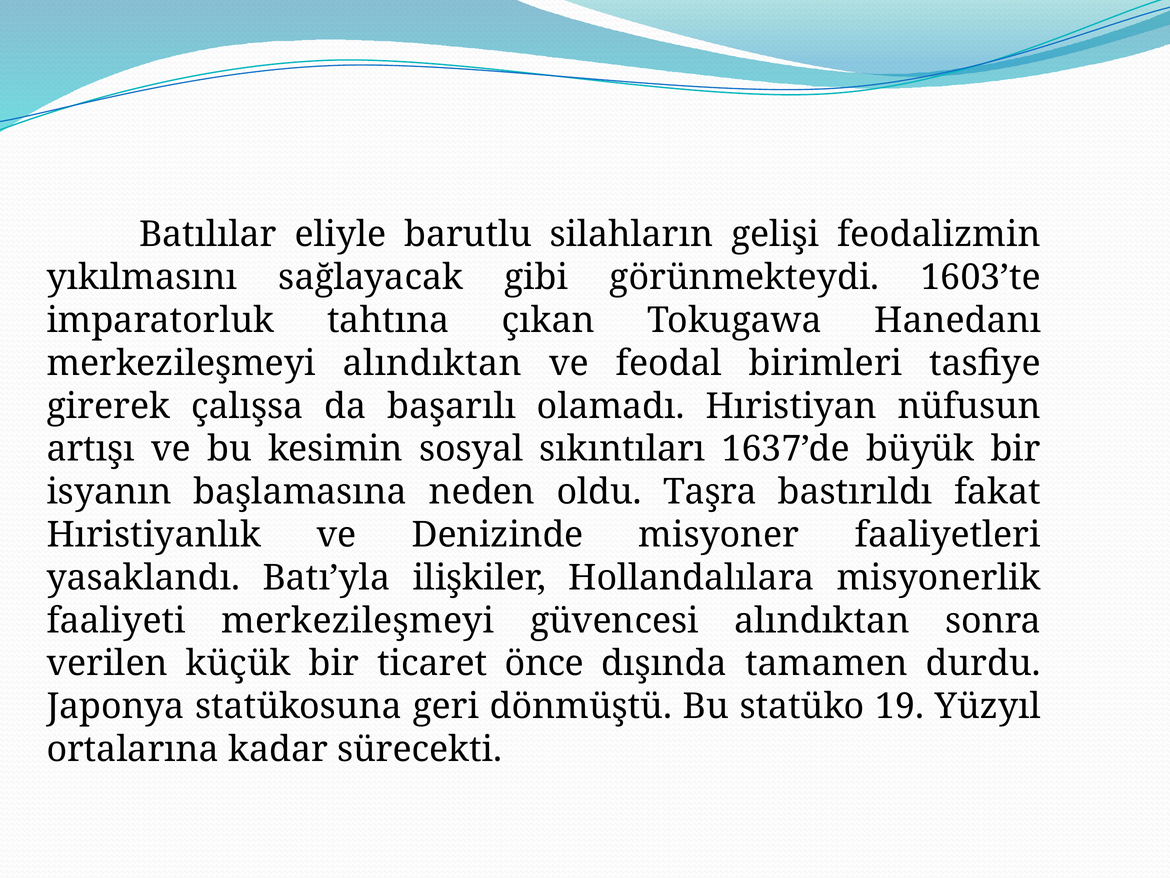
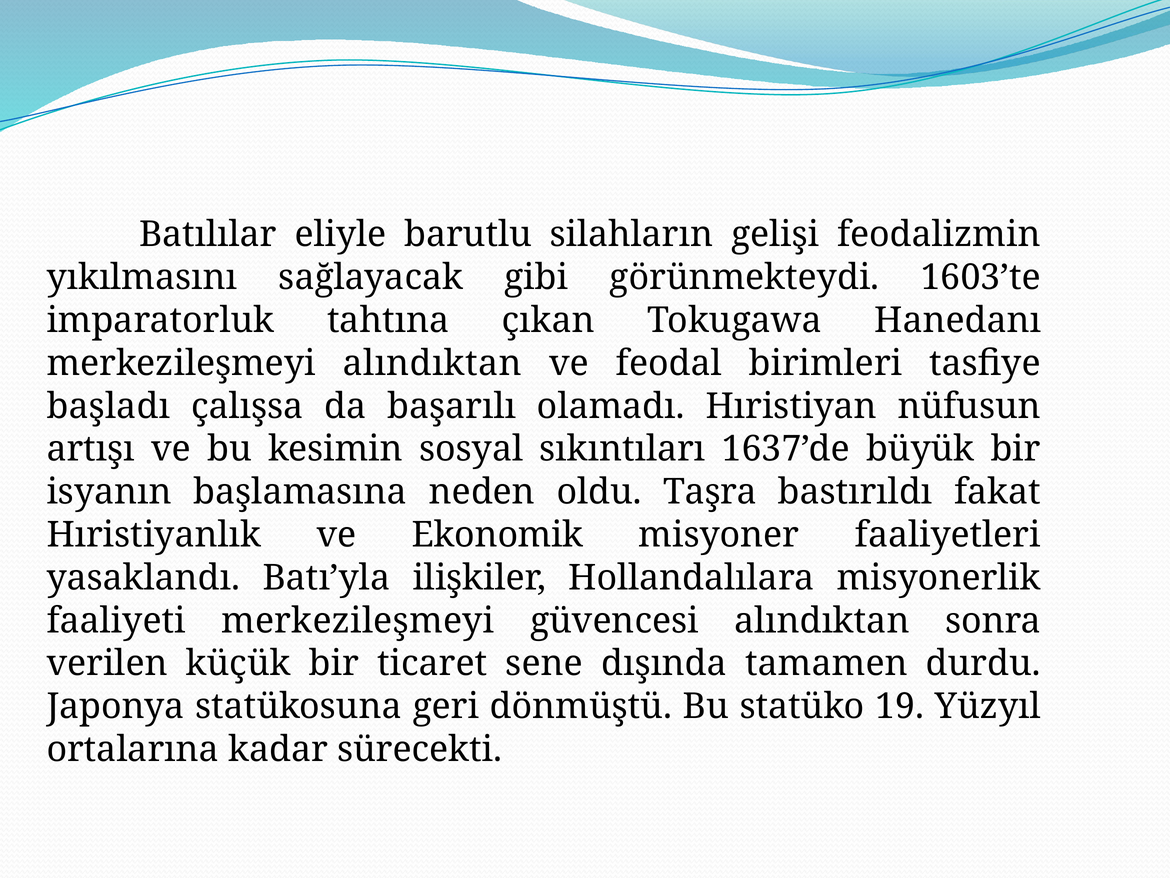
girerek: girerek -> başladı (108, 406)
Denizinde: Denizinde -> Ekonomik (498, 535)
önce: önce -> sene (544, 663)
